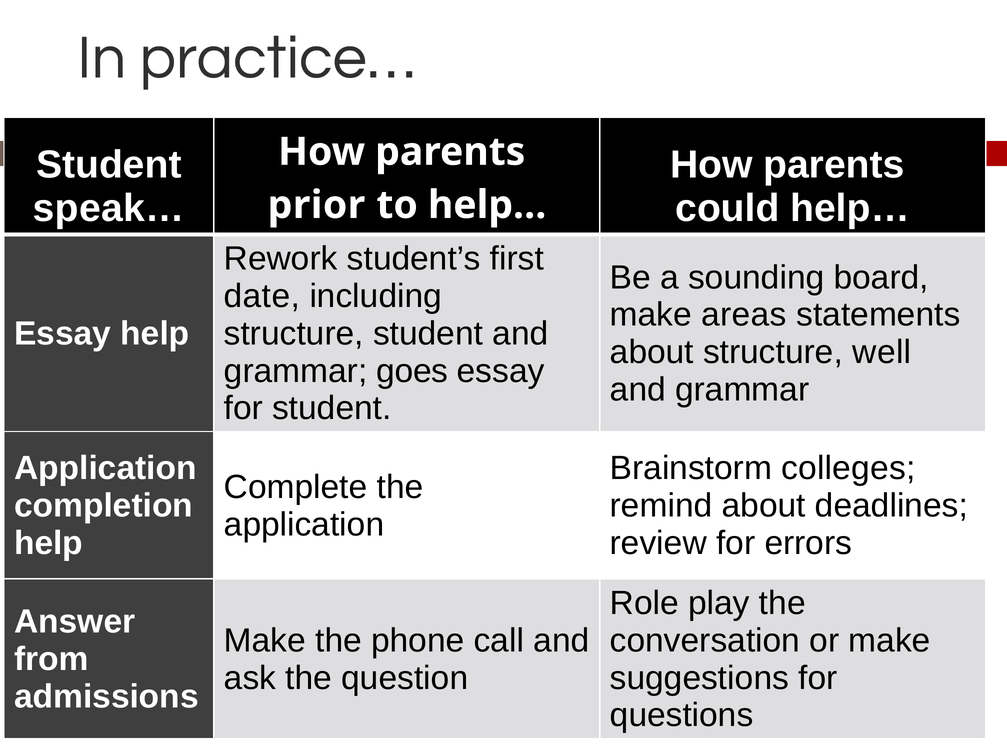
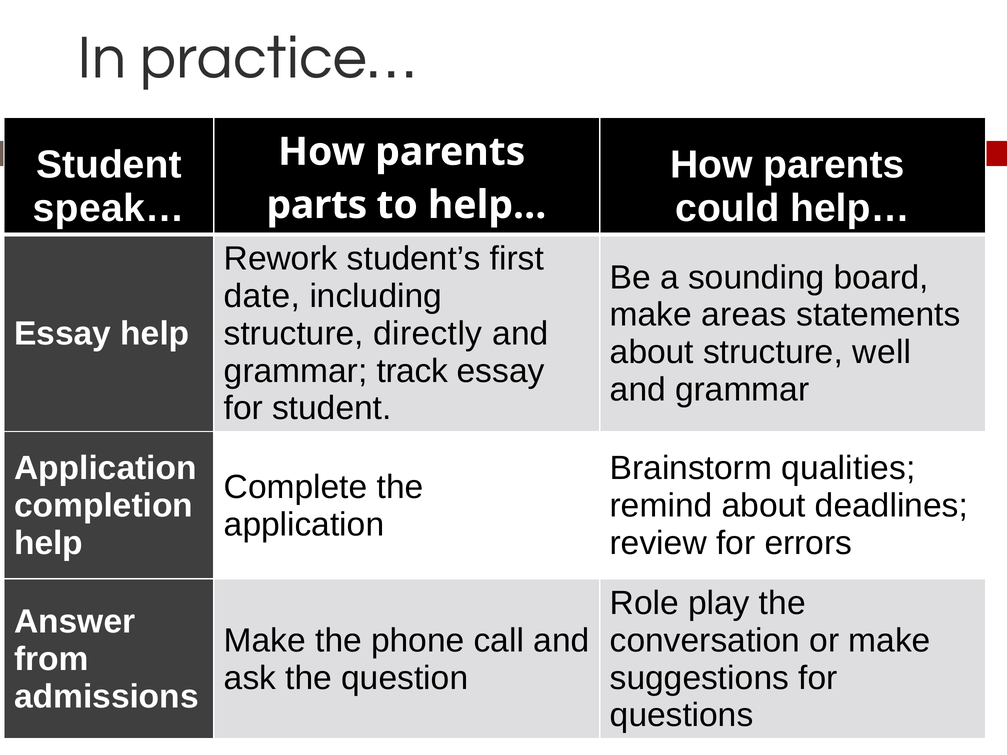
prior: prior -> parts (317, 205)
structure student: student -> directly (428, 334)
goes: goes -> track (412, 371)
colleges: colleges -> qualities (848, 469)
